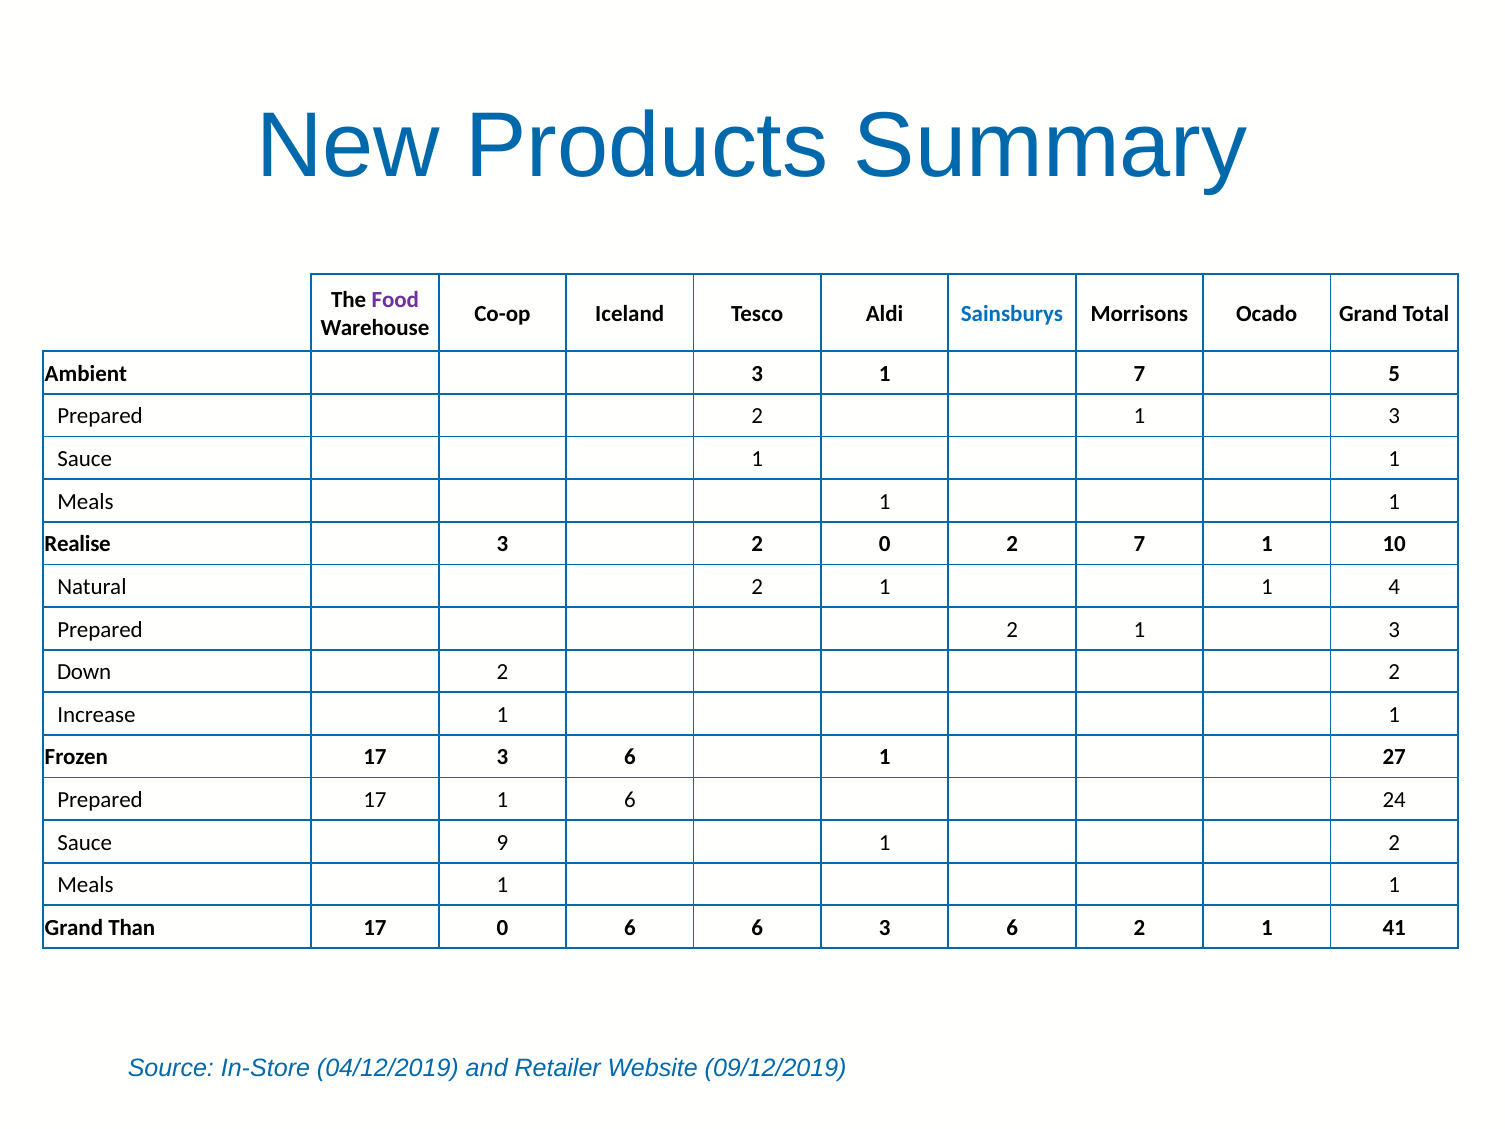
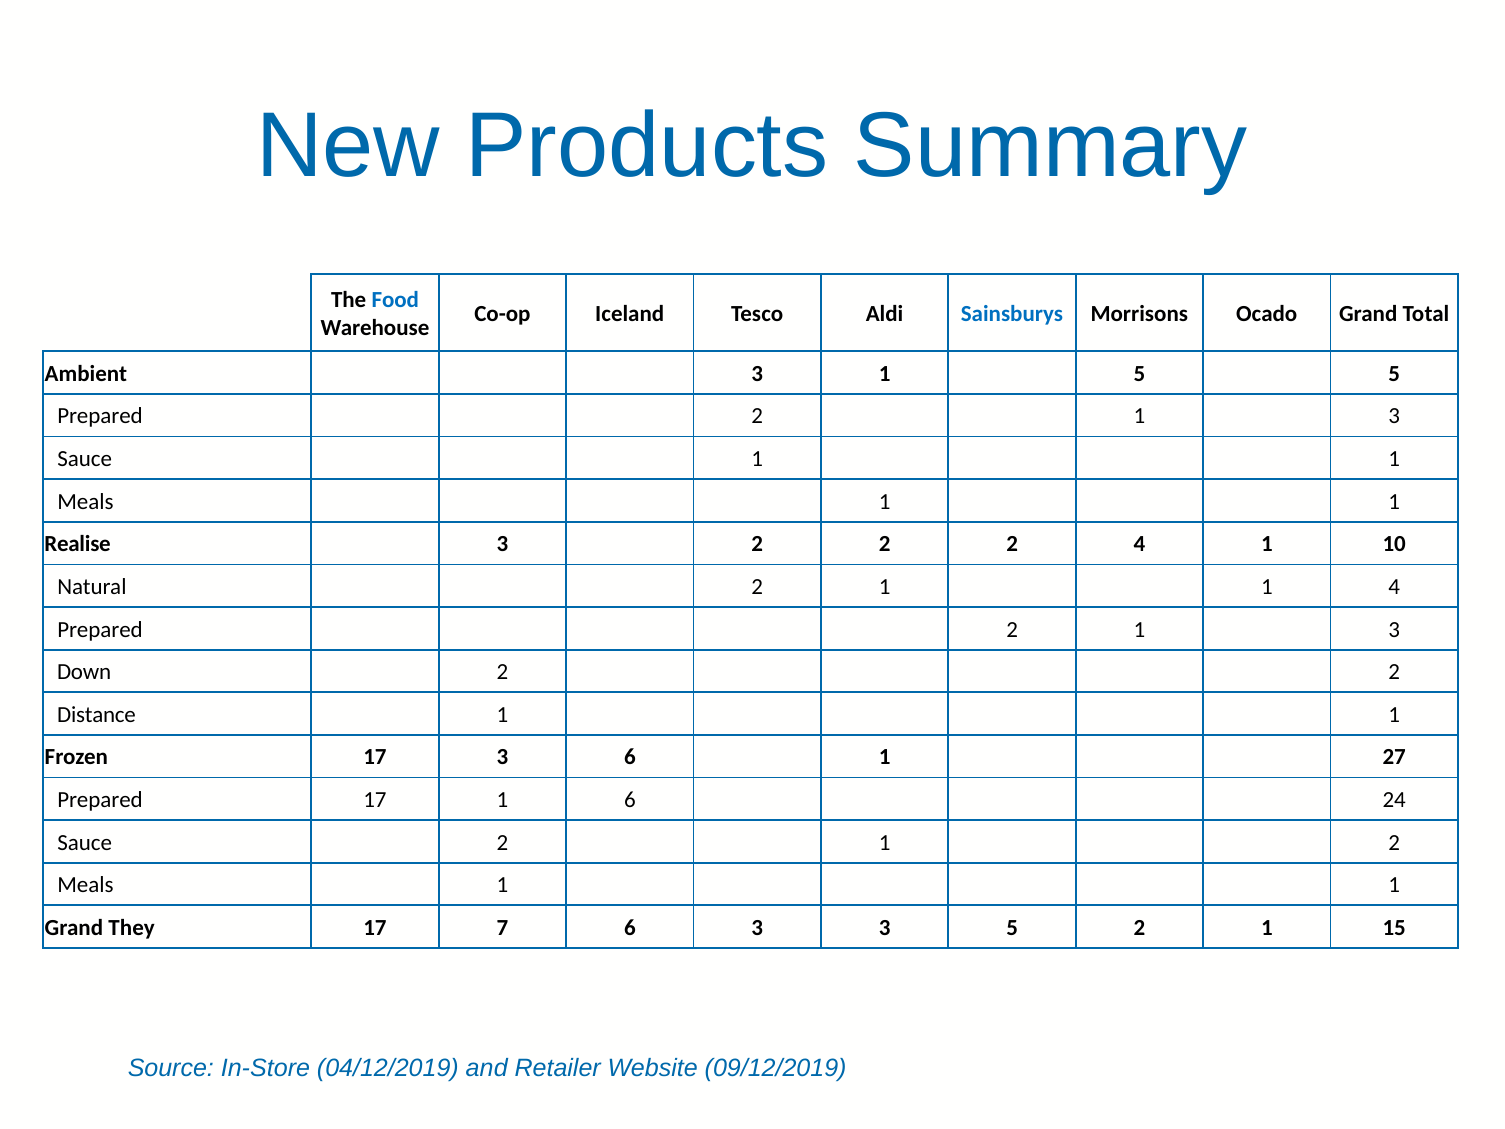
Food colour: purple -> blue (395, 300)
1 7: 7 -> 5 (1139, 374)
3 2 0: 0 -> 2 (885, 544)
2 7: 7 -> 4 (1139, 544)
Increase: Increase -> Distance (97, 715)
Sauce 9: 9 -> 2 (503, 842)
Than: Than -> They (132, 928)
17 0: 0 -> 7 (503, 928)
6 6: 6 -> 3 (757, 928)
6: 6 -> 5 (1012, 928)
41: 41 -> 15 (1394, 928)
